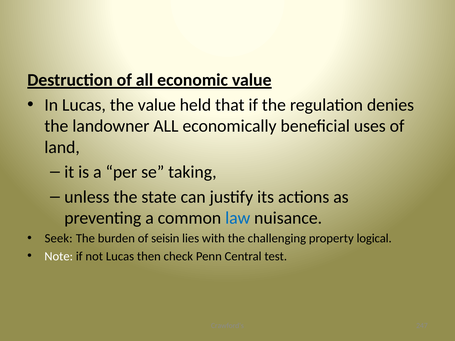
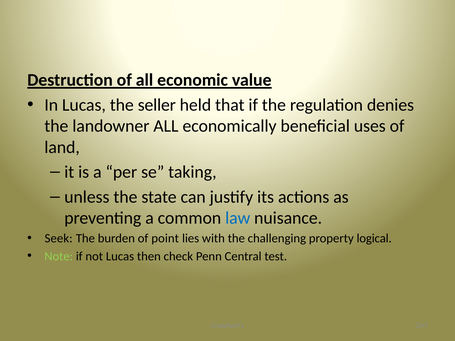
the value: value -> seller (157, 105)
seisin: seisin -> point (165, 239)
Note colour: white -> light green (59, 256)
